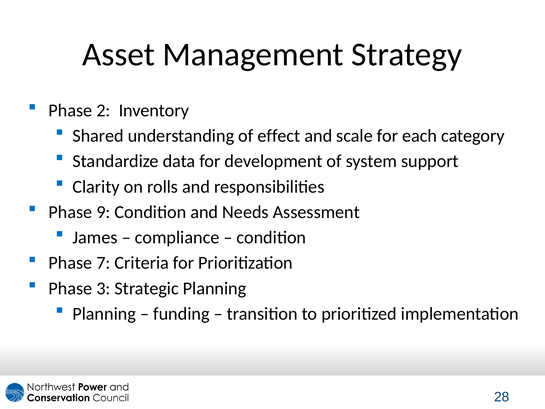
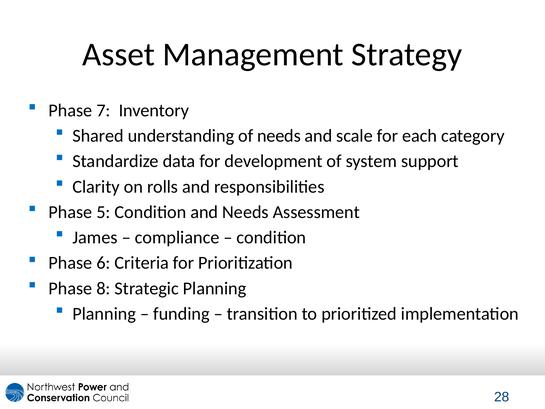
2: 2 -> 7 (103, 110)
of effect: effect -> needs (279, 136)
9: 9 -> 5 (103, 212)
7: 7 -> 6 (103, 263)
3: 3 -> 8 (103, 288)
